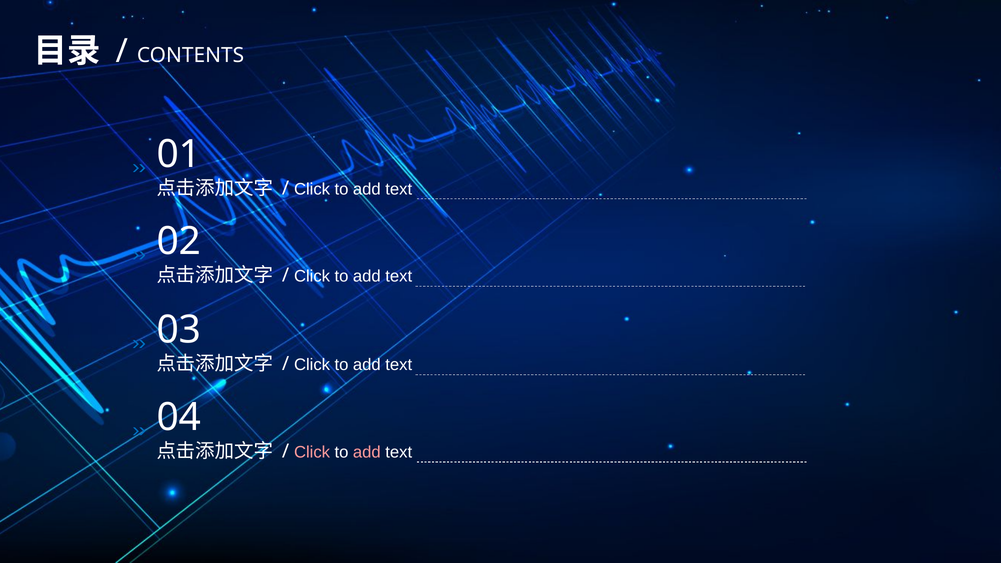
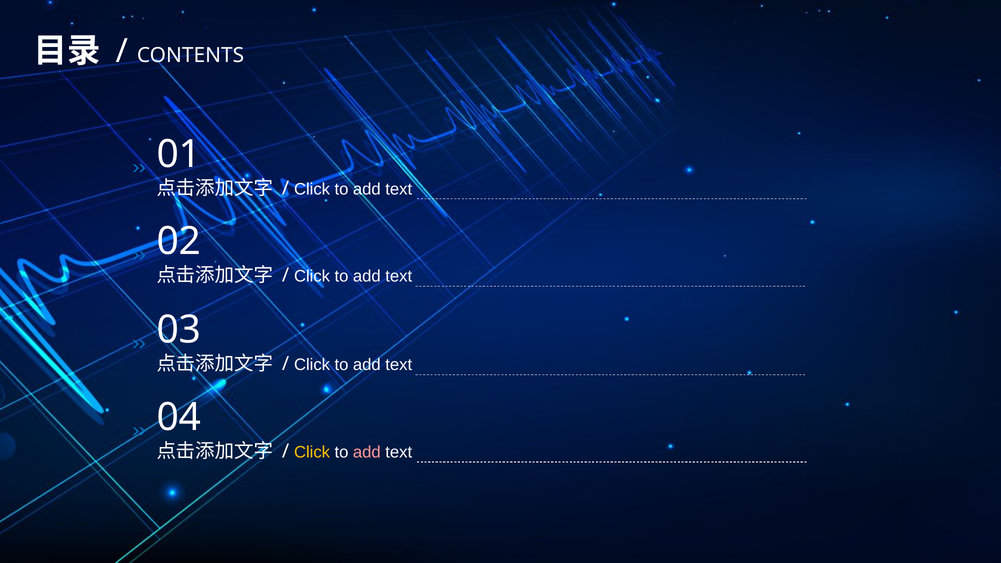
Click colour: pink -> yellow (312, 452)
